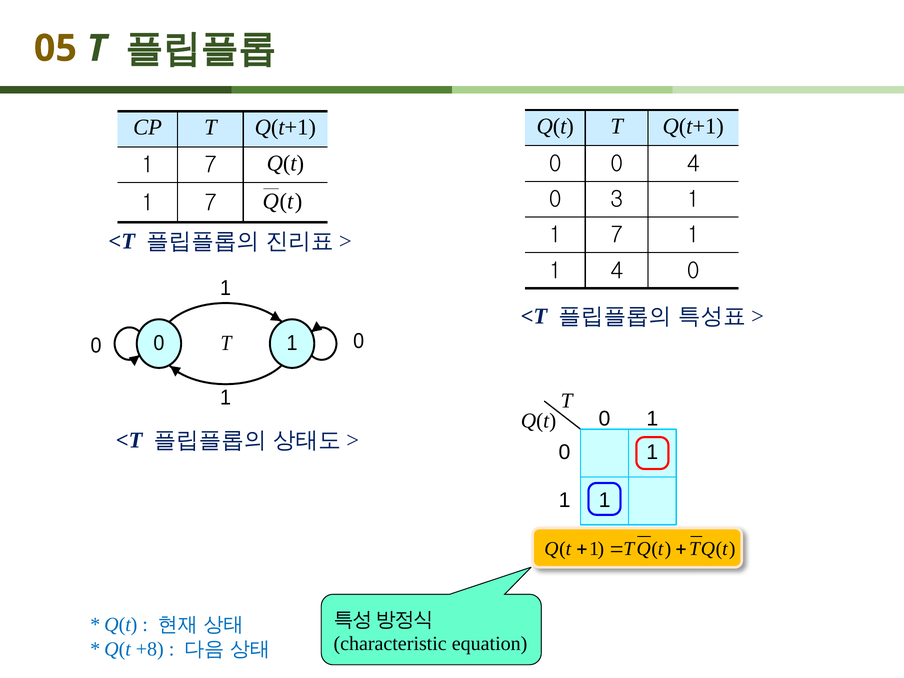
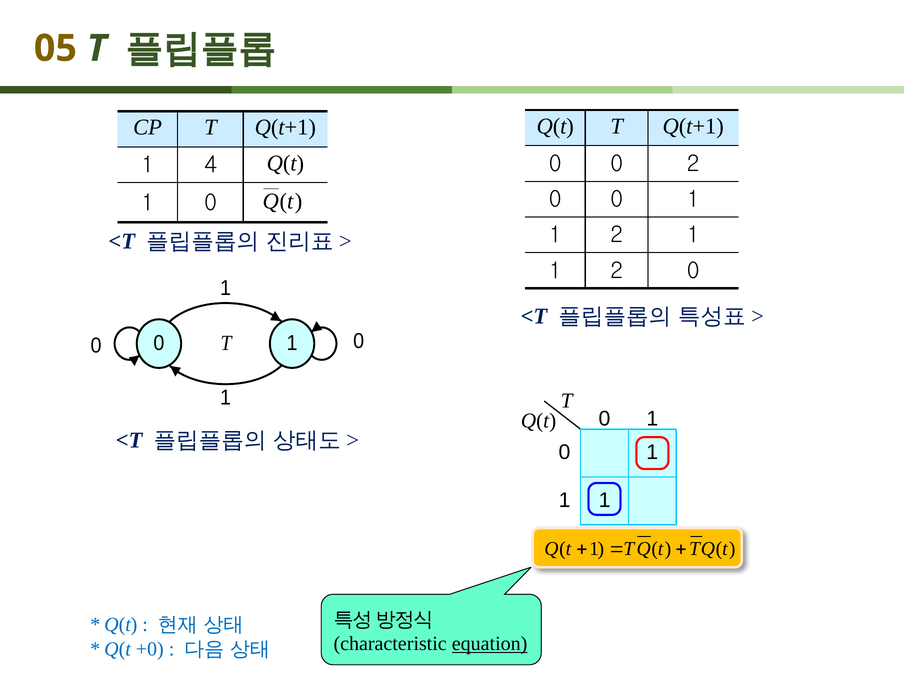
0 4: 4 -> 2 (693, 164)
7: 7 -> 4 (210, 165)
3: 3 -> 0 (617, 199)
7: 7 -> 0 (210, 203)
7: 7 -> 2 (617, 235)
4: 4 -> 2 (617, 271)
equation underline: none -> present (490, 644)
+8: +8 -> +0 (150, 649)
